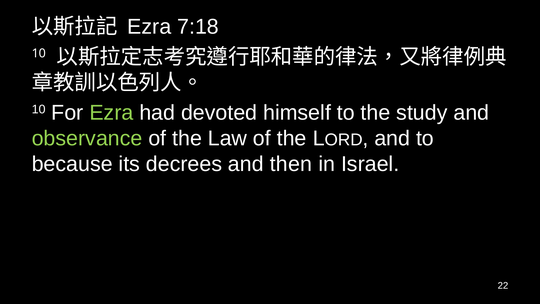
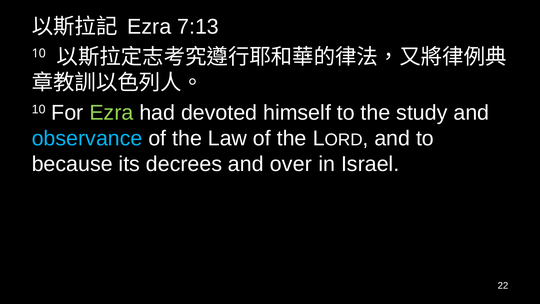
7:18: 7:18 -> 7:13 (198, 27)
observance colour: light green -> light blue (87, 138)
then: then -> over (291, 164)
